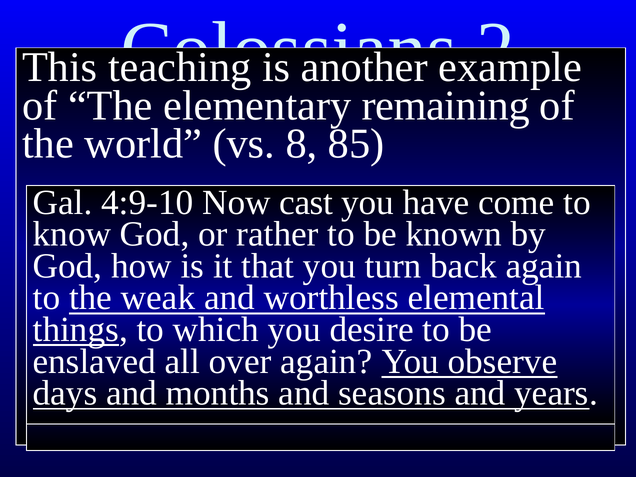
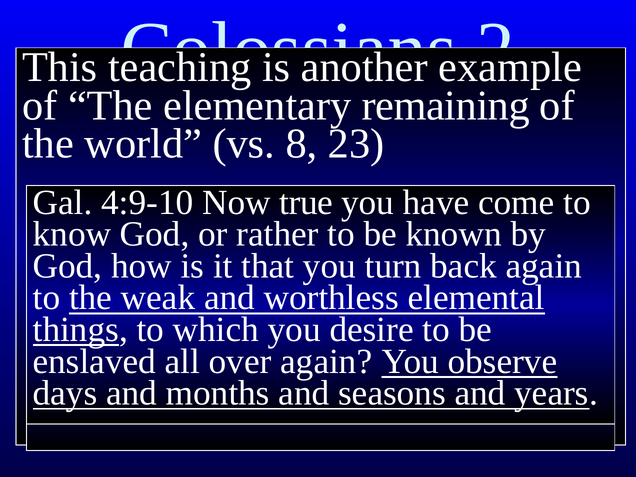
85: 85 -> 23 (356, 144)
cast: cast -> true (306, 202)
